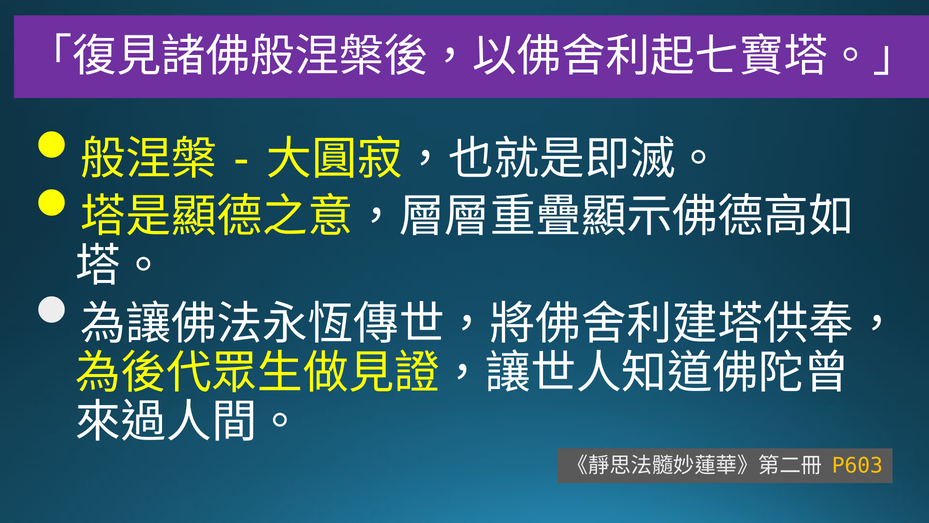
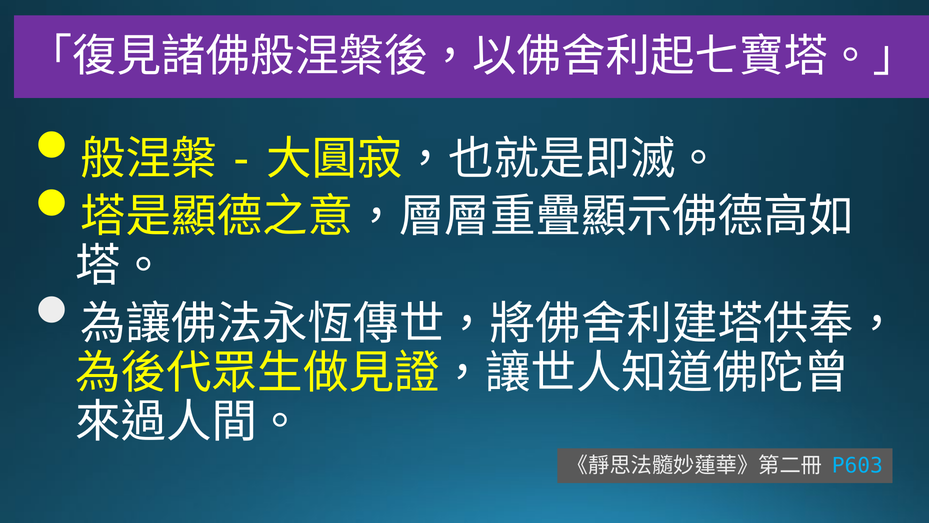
P603 colour: yellow -> light blue (857, 465)
